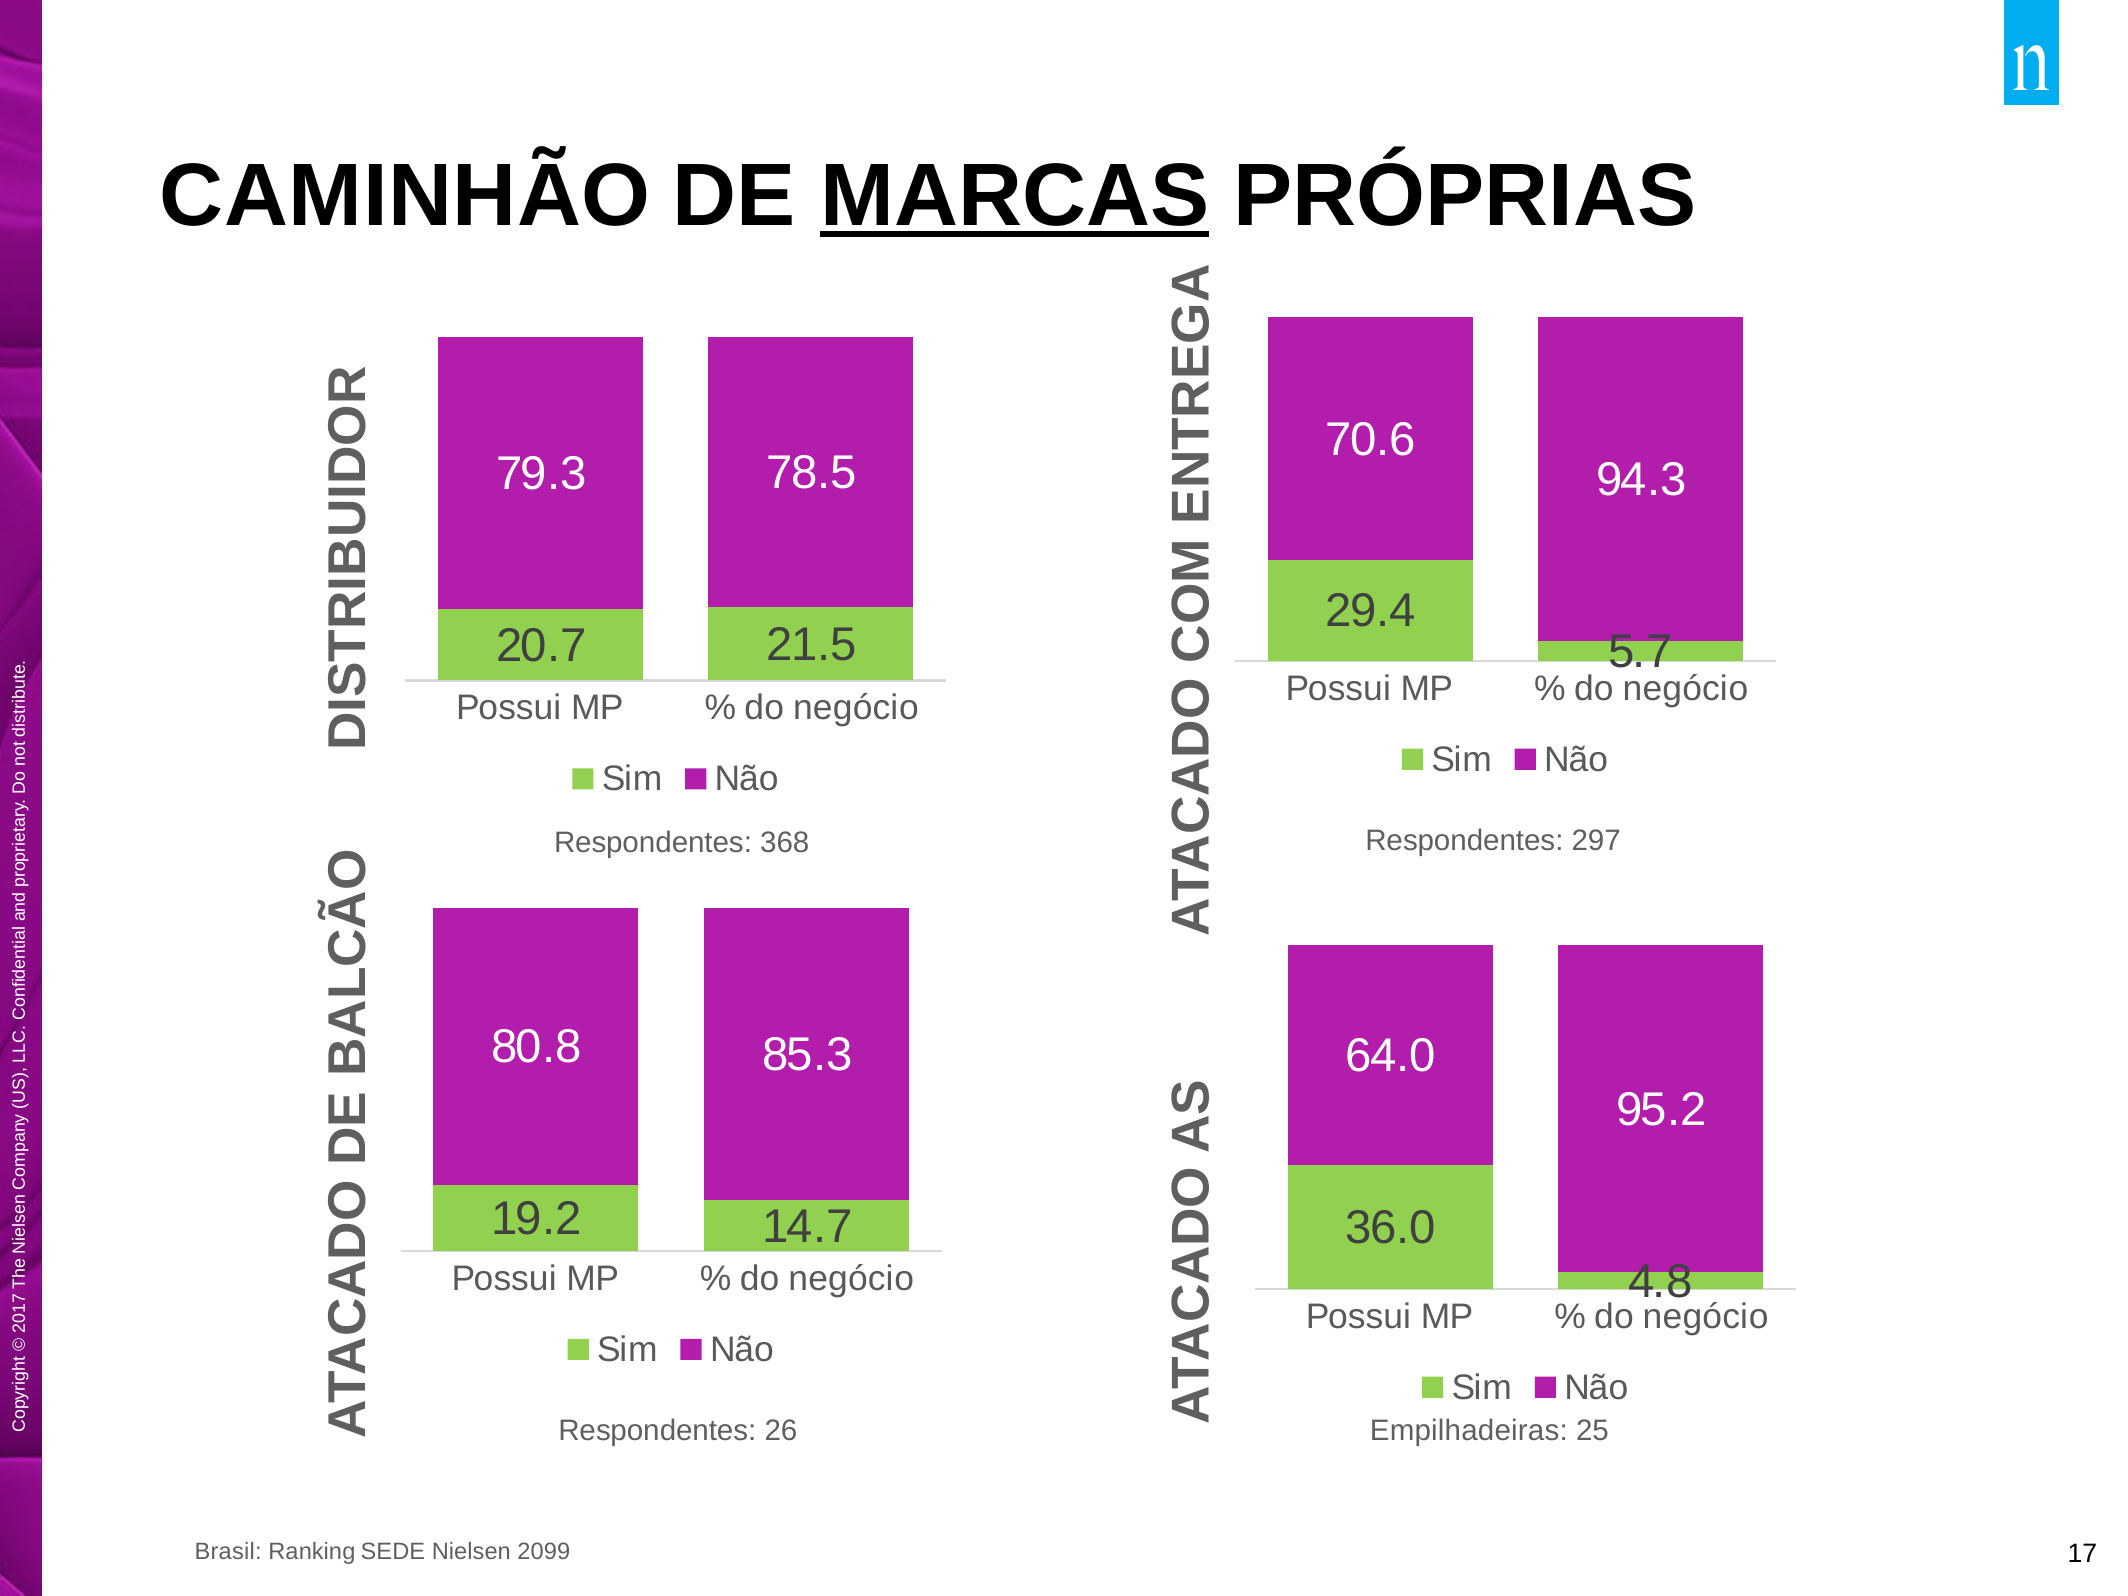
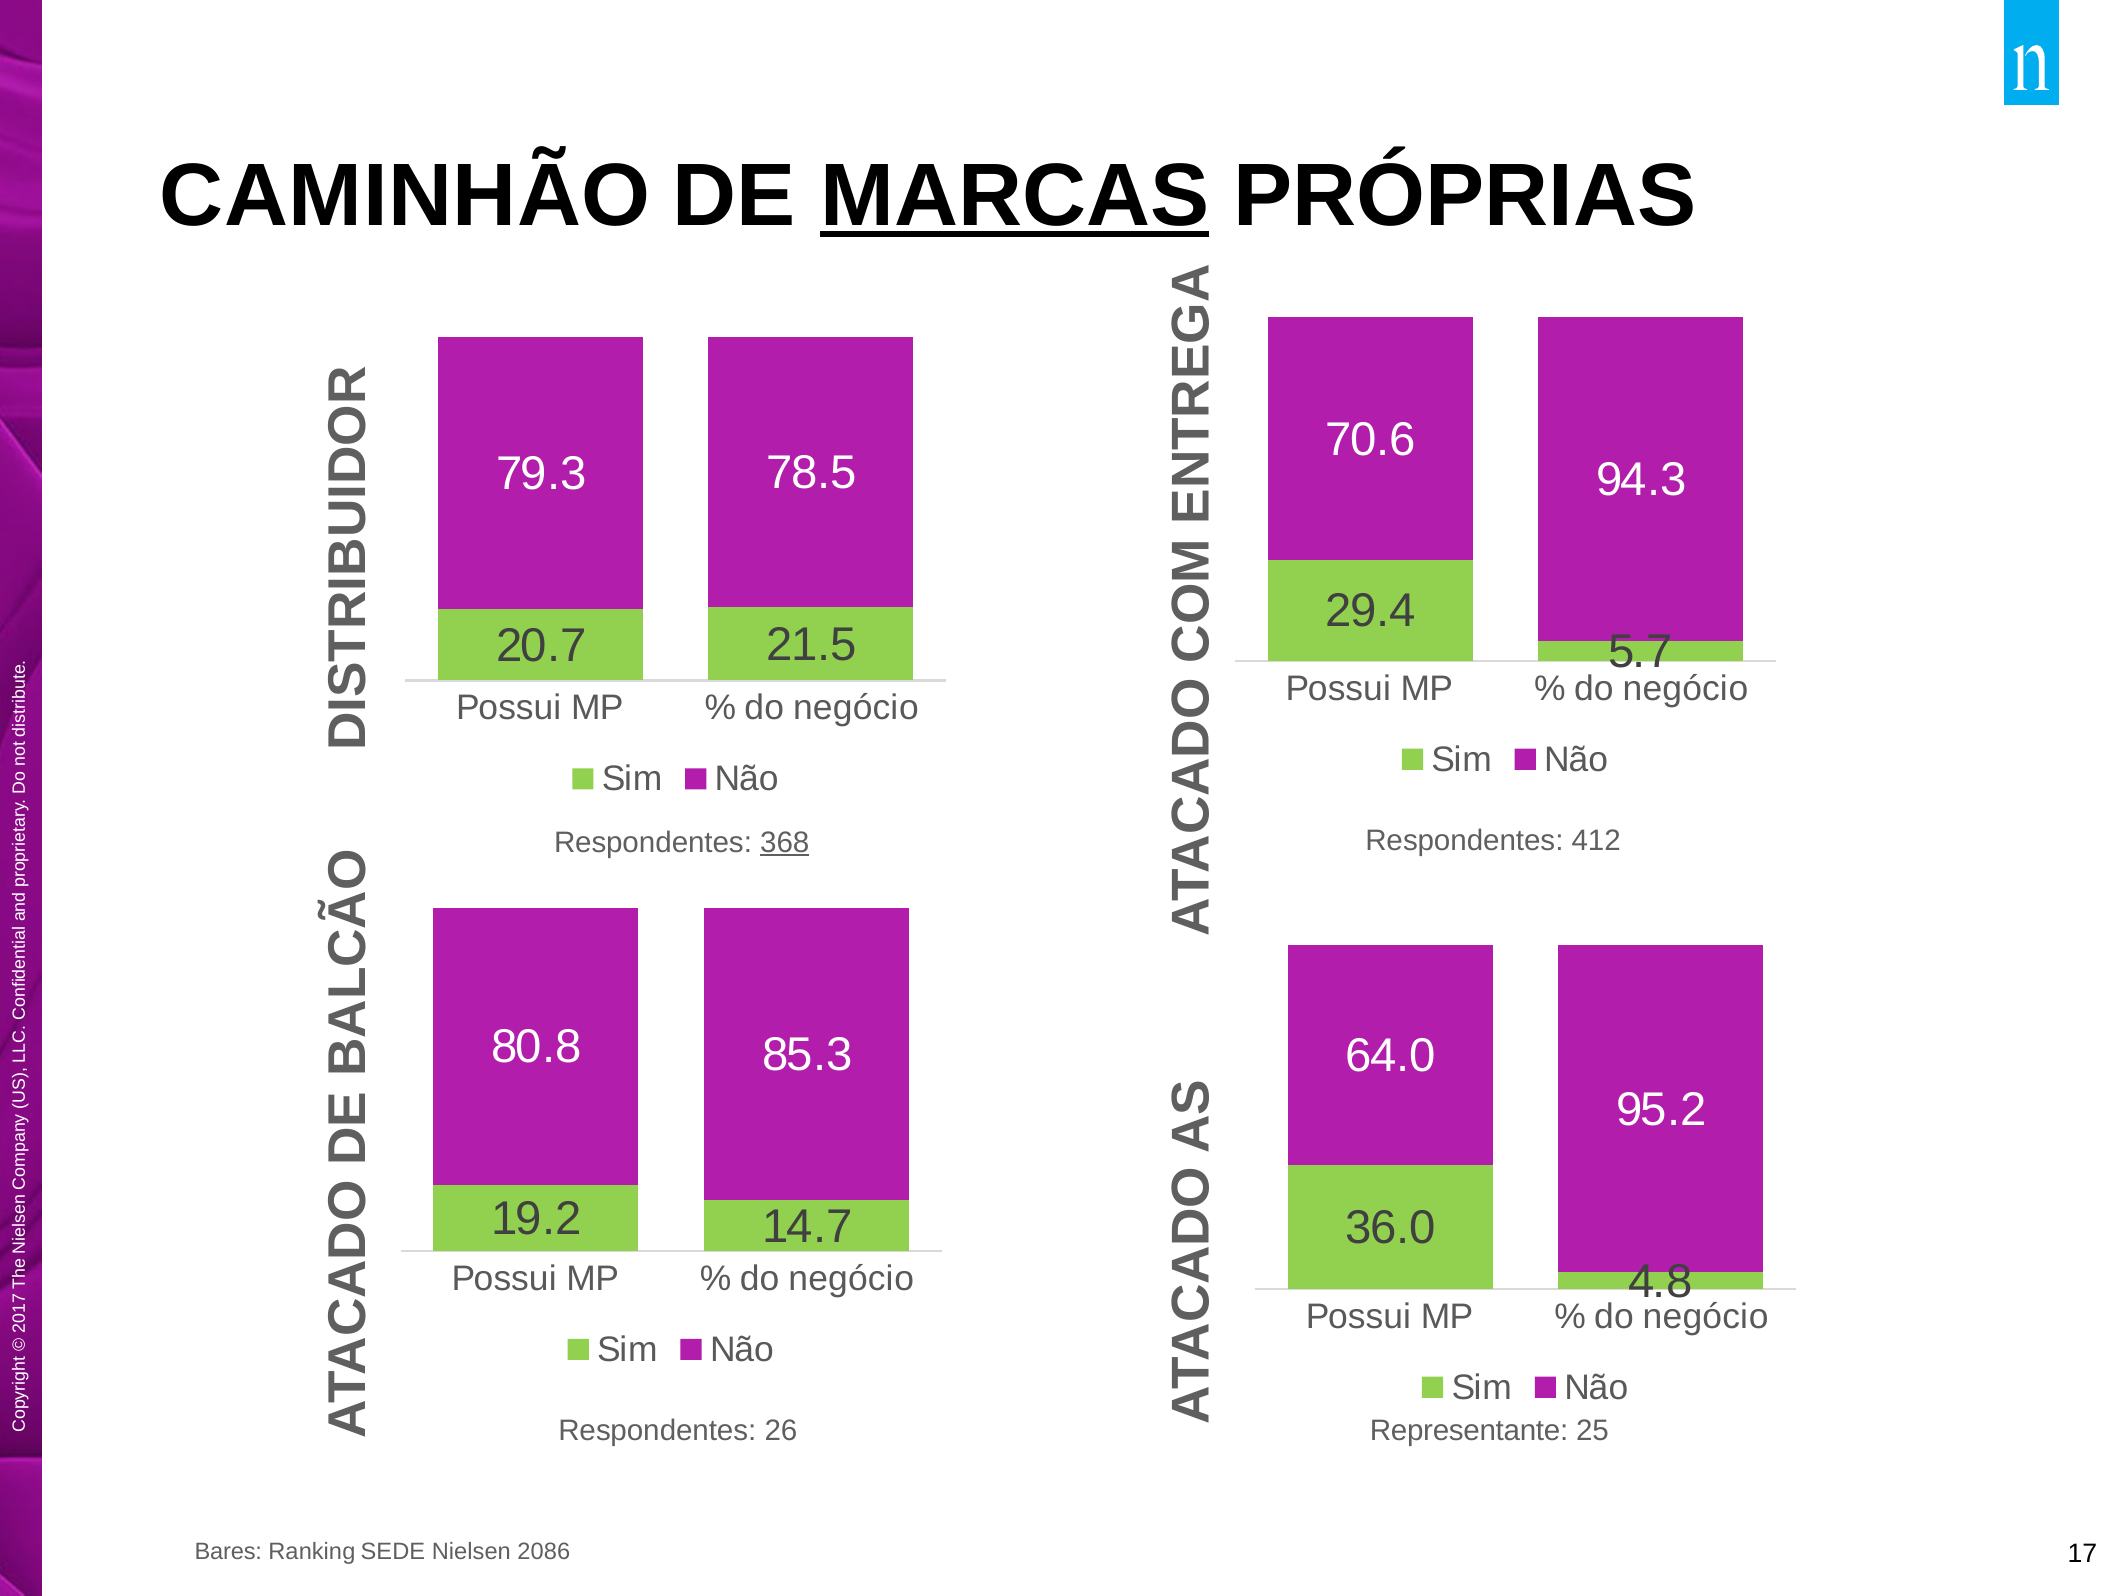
368 underline: none -> present (785, 842)
297: 297 -> 412 (1596, 840)
Empilhadeiras: Empilhadeiras -> Representante (1469, 1431)
Brasil: Brasil -> Bares (228, 1551)
2099: 2099 -> 2086 (544, 1551)
